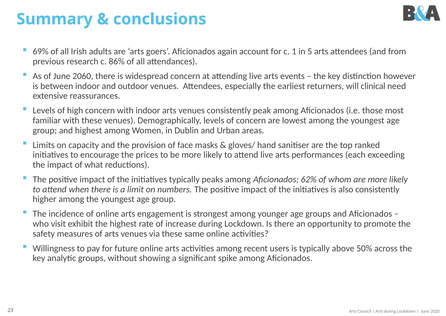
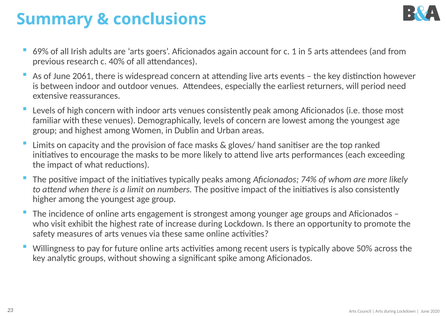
86%: 86% -> 40% (117, 61)
2060: 2060 -> 2061 (83, 76)
clinical: clinical -> period (373, 86)
the prices: prices -> masks (147, 155)
62%: 62% -> 74% (309, 179)
